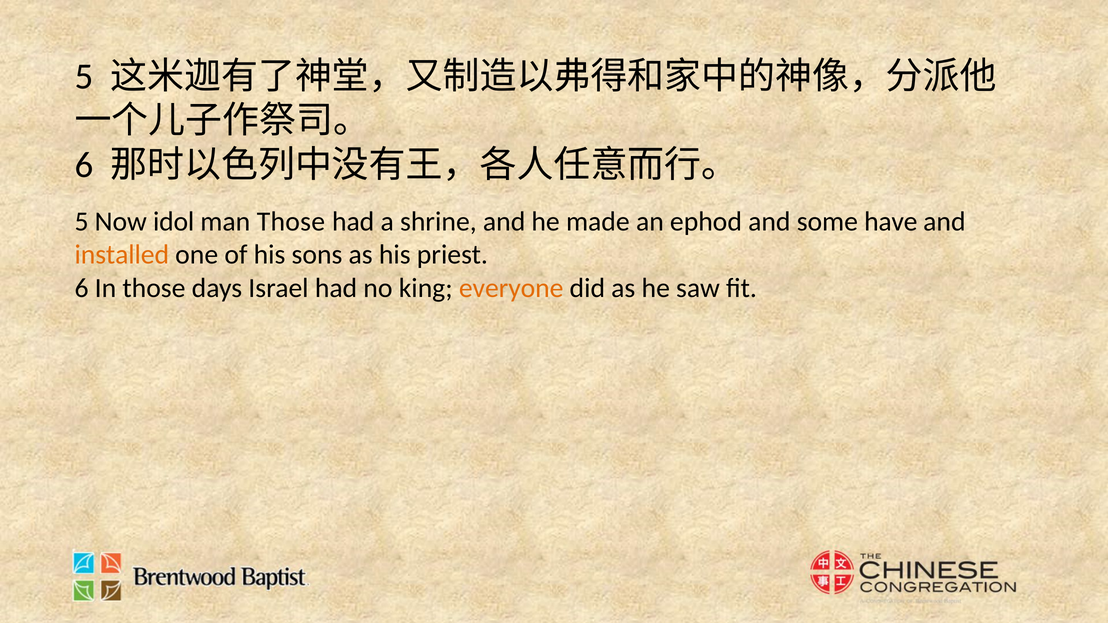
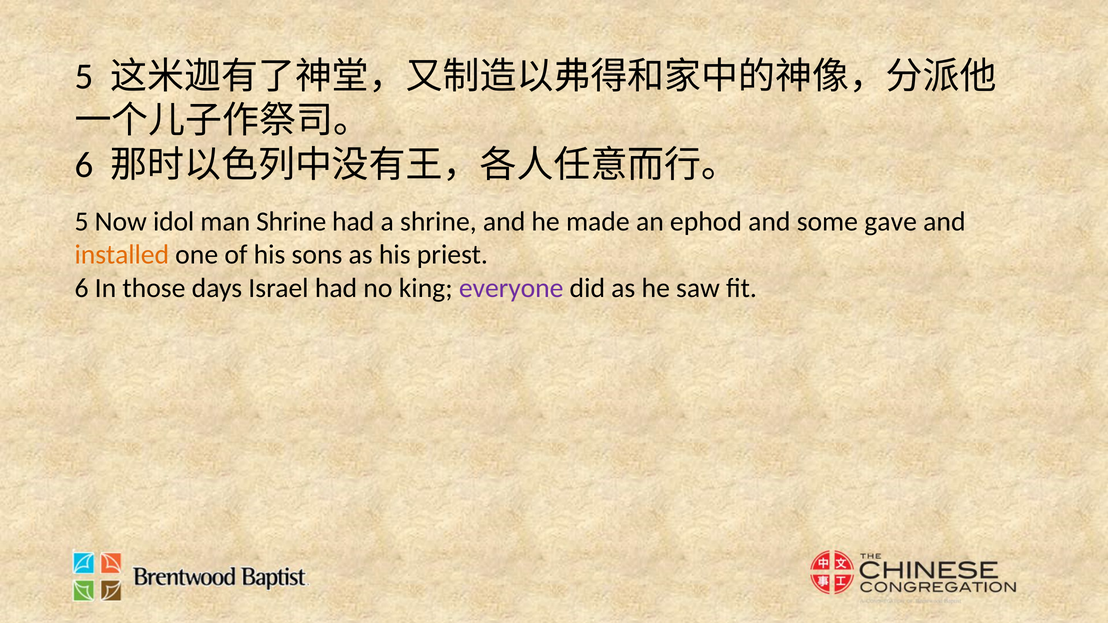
man Those: Those -> Shrine (291, 222)
have: have -> gave (891, 222)
everyone colour: orange -> purple (511, 288)
